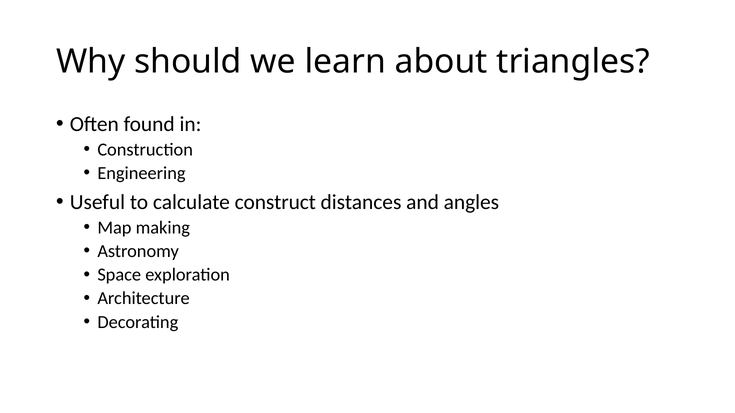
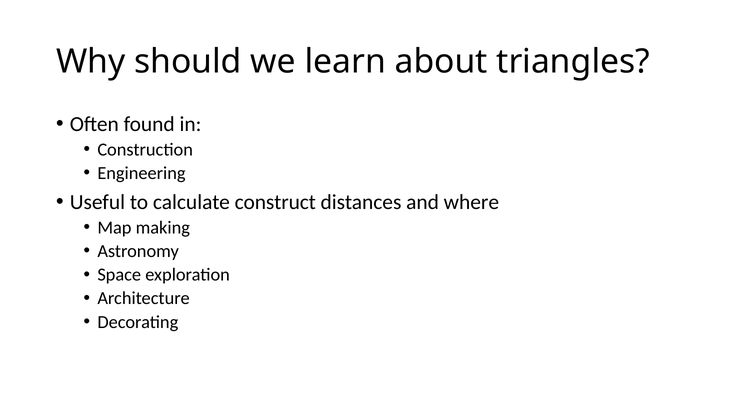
angles: angles -> where (471, 202)
